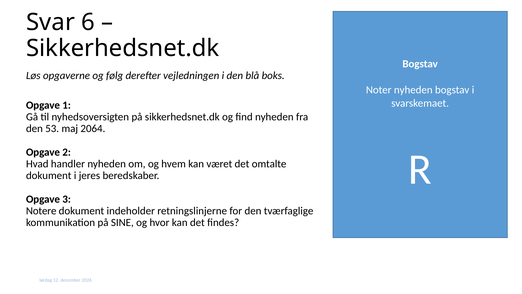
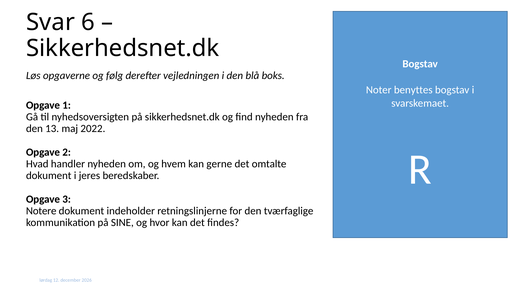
Noter nyheden: nyheden -> benyttes (413, 90)
53: 53 -> 13 (52, 128)
2064: 2064 -> 2022 (93, 128)
været: været -> gerne (219, 164)
